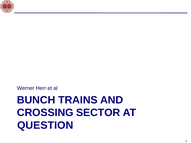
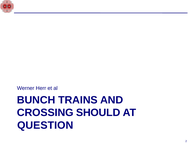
SECTOR: SECTOR -> SHOULD (98, 113)
